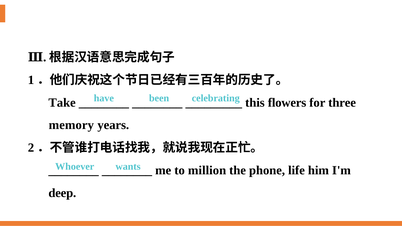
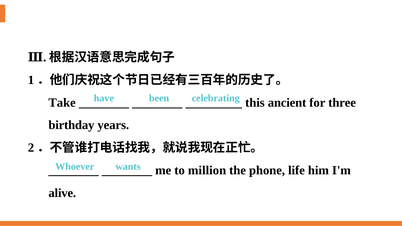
flowers: flowers -> ancient (287, 103)
memory: memory -> birthday (71, 125)
deep: deep -> alive (62, 193)
